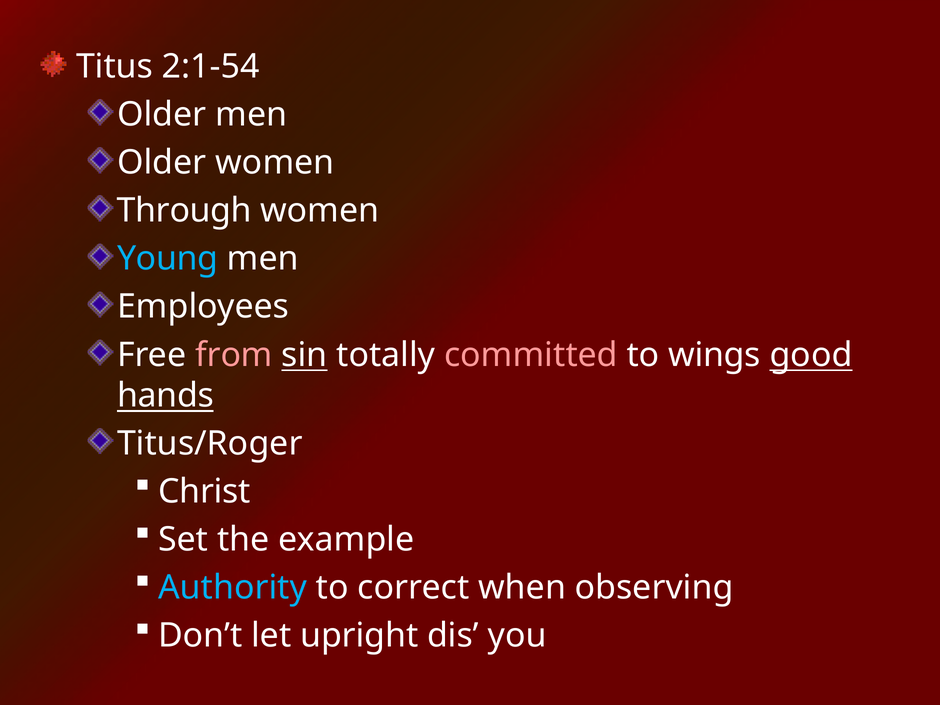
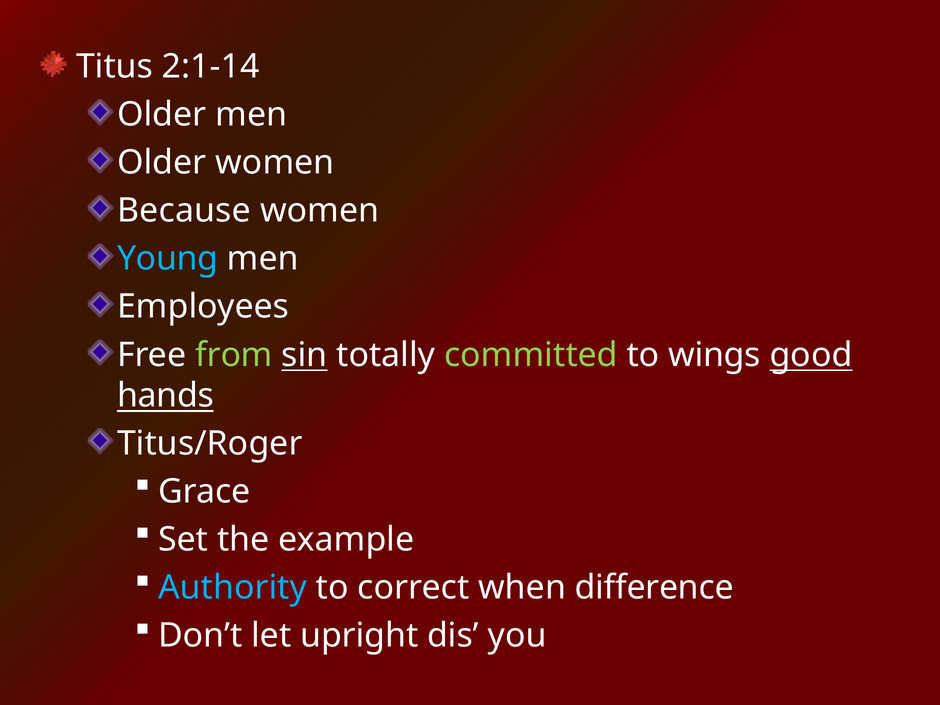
2:1-54: 2:1-54 -> 2:1-14 (211, 67)
Through: Through -> Because (184, 211)
from colour: pink -> light green (234, 355)
committed colour: pink -> light green (531, 355)
Christ: Christ -> Grace (204, 492)
observing: observing -> difference (654, 588)
